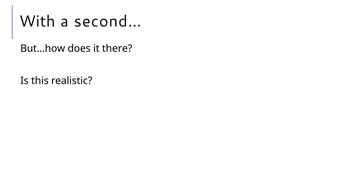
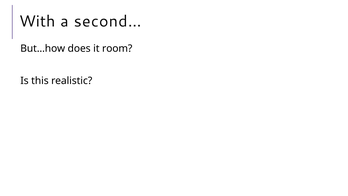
there: there -> room (117, 49)
